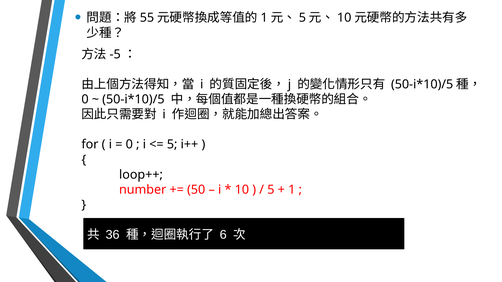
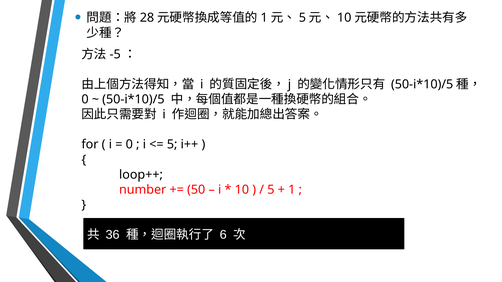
55: 55 -> 28 (147, 18)
